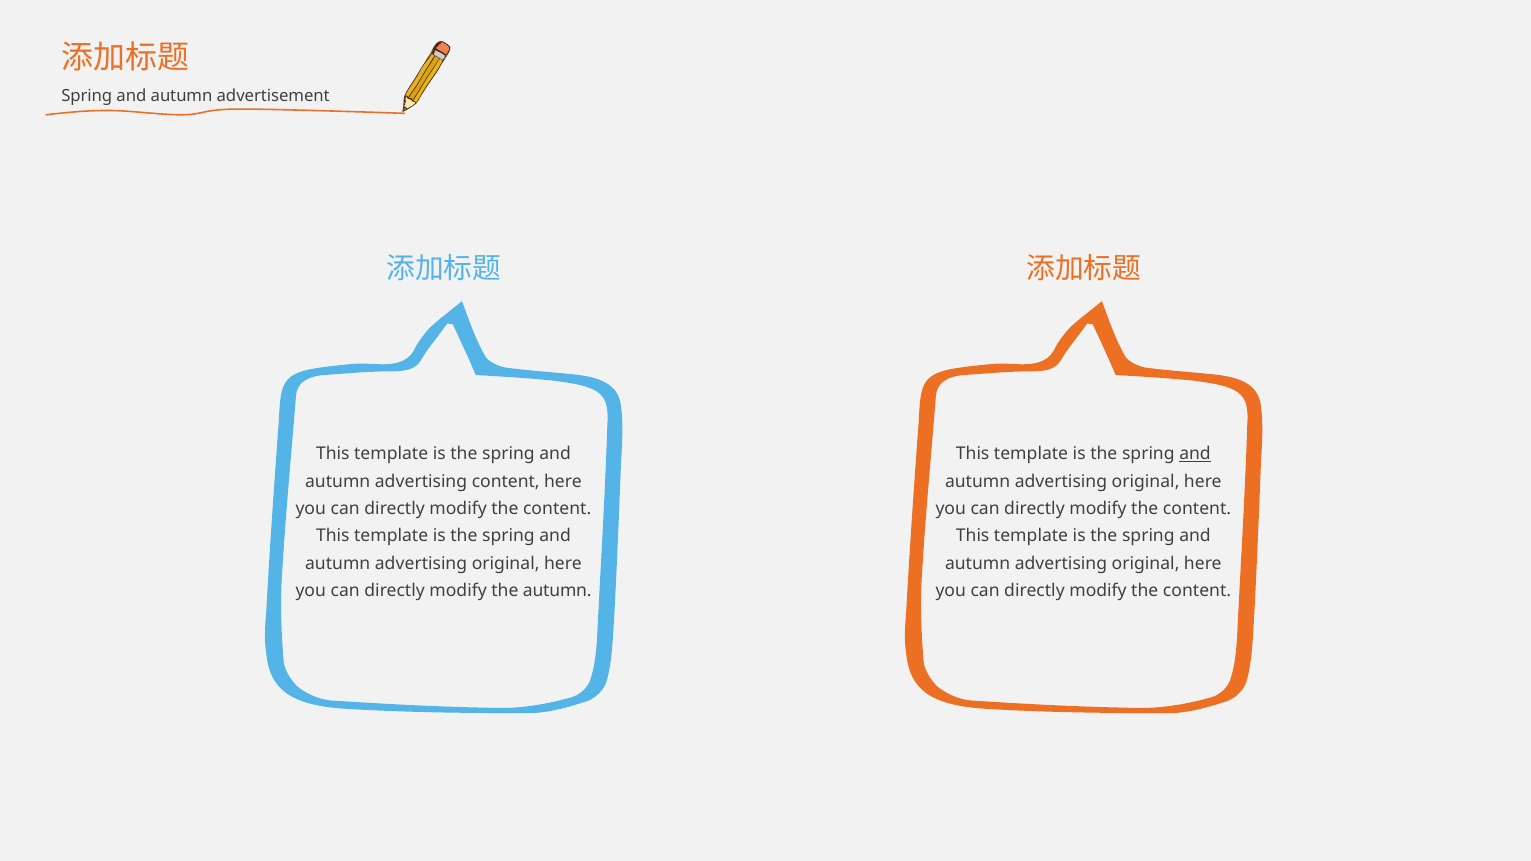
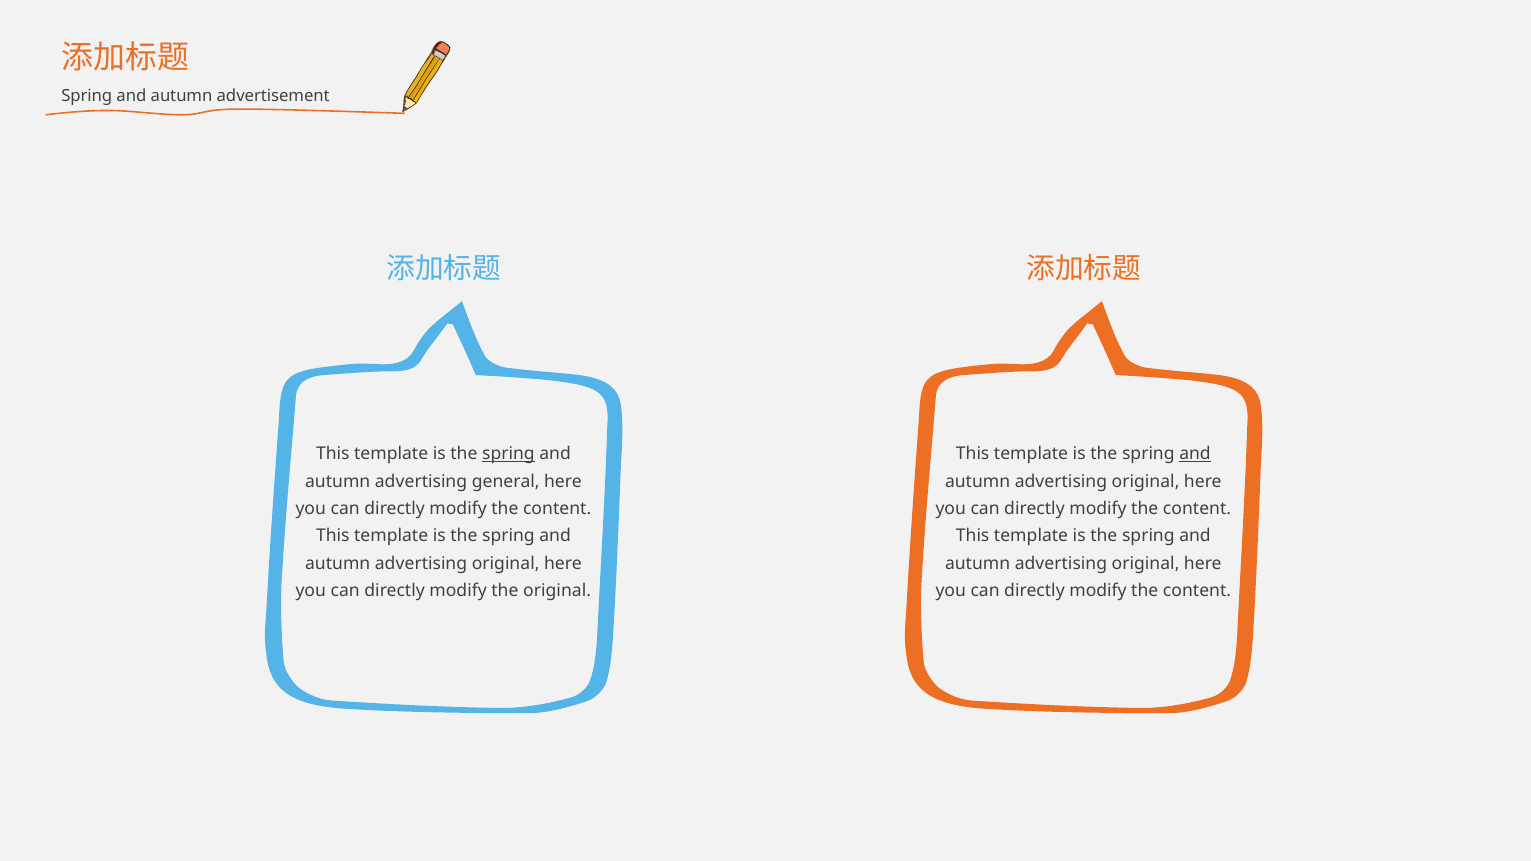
spring underline: none -> present (508, 454)
advertising content: content -> general (506, 482)
the autumn: autumn -> original (557, 591)
